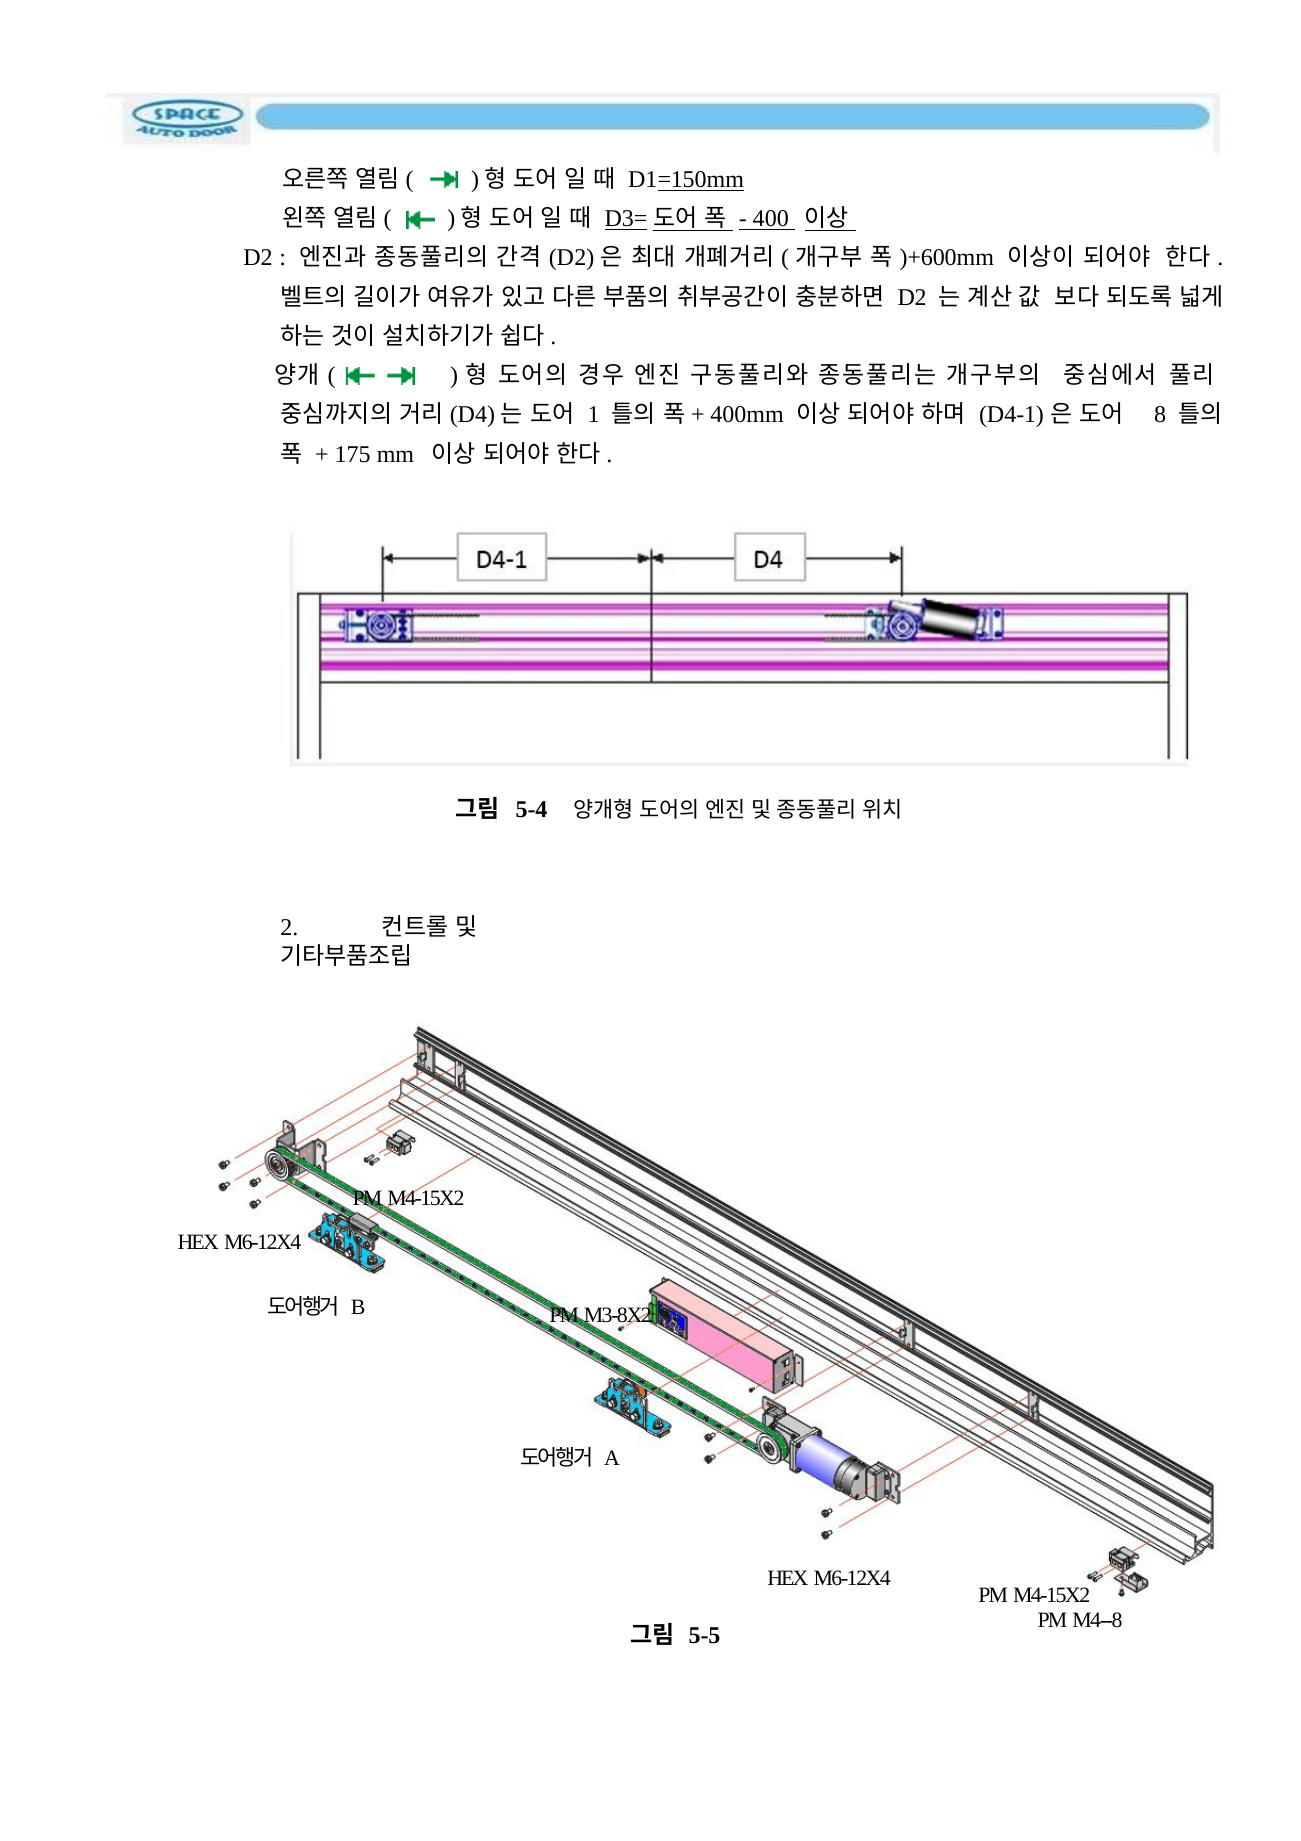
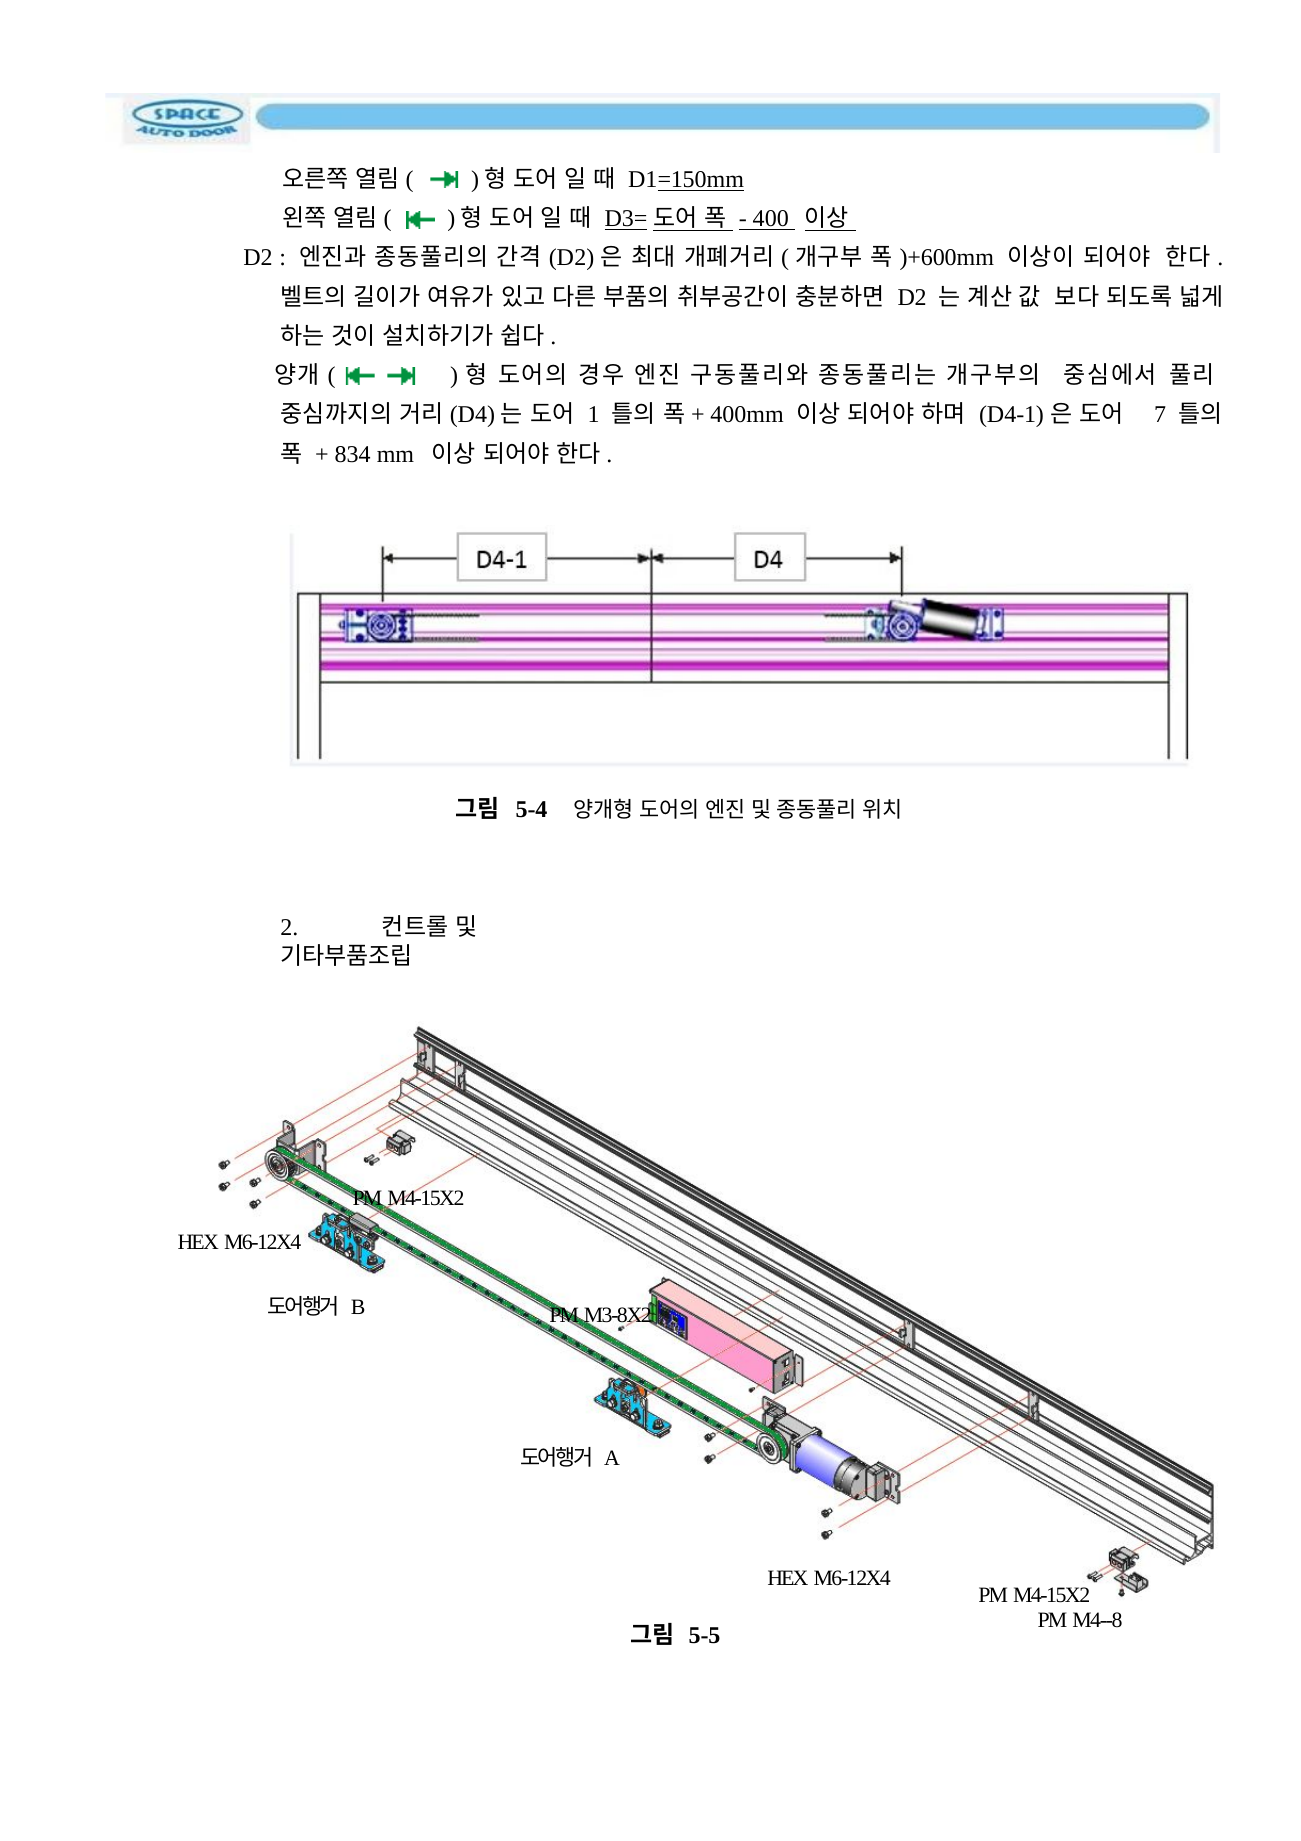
8: 8 -> 7 (1160, 415)
175: 175 -> 834 (353, 454)
